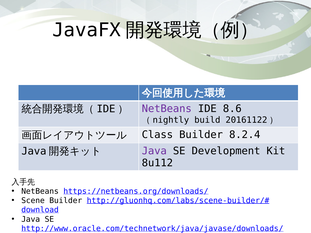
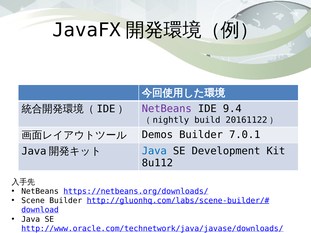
8.6: 8.6 -> 9.4 (232, 109)
Class: Class -> Demos (157, 135)
8.2.4: 8.2.4 -> 7.0.1 (245, 135)
Java colour: purple -> blue (154, 151)
